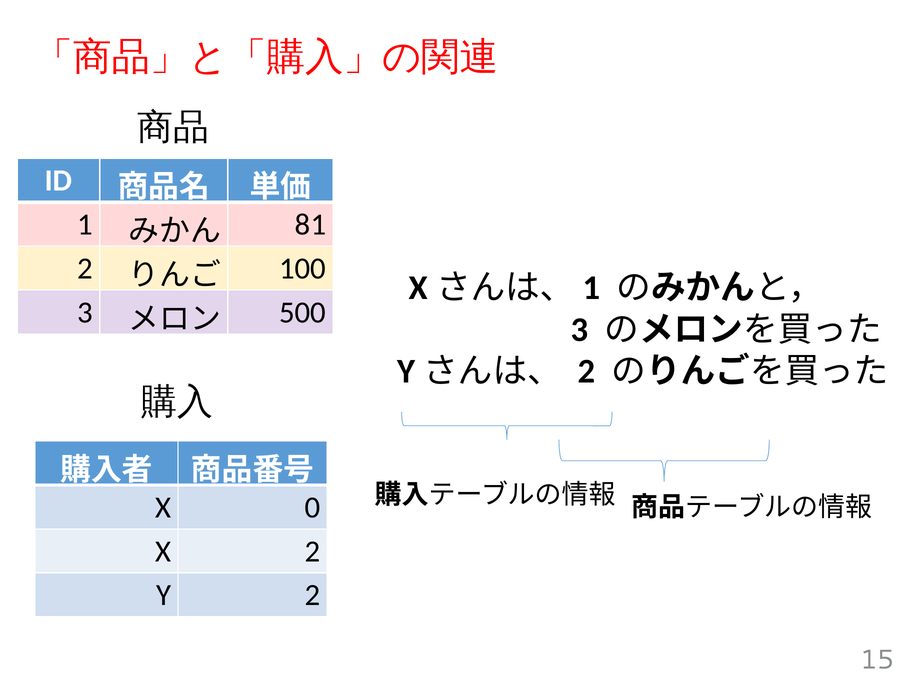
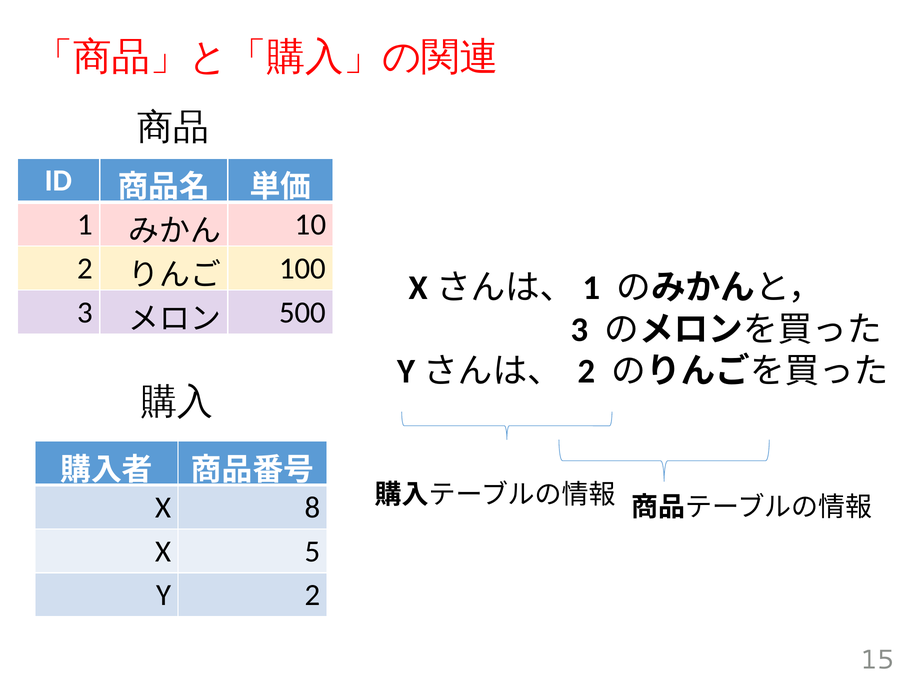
81: 81 -> 10 (311, 225)
0: 0 -> 8 (312, 507)
X 2: 2 -> 5 (312, 551)
